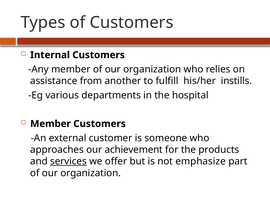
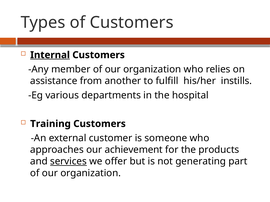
Internal underline: none -> present (50, 55)
Member: Member -> Training (50, 124)
emphasize: emphasize -> generating (201, 162)
